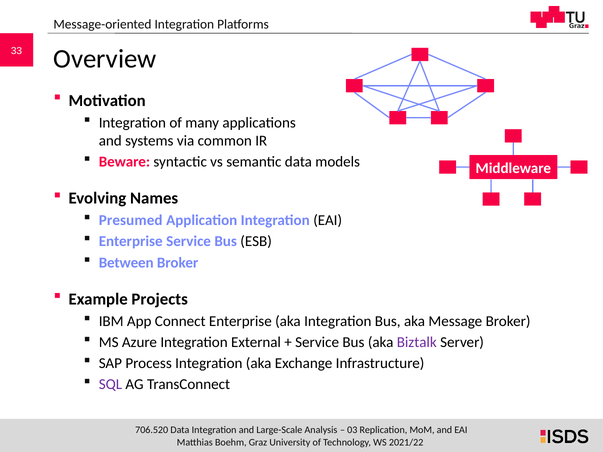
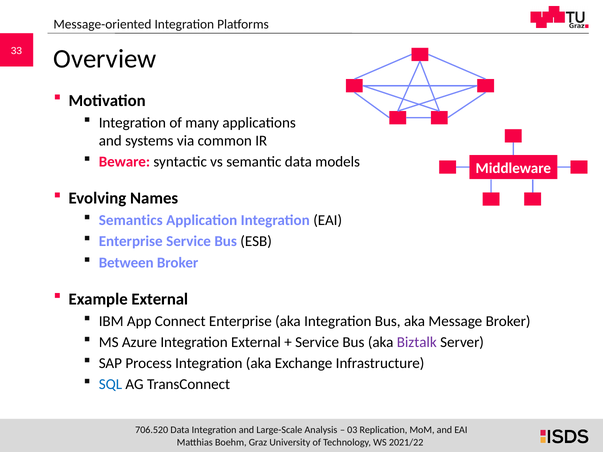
Presumed: Presumed -> Semantics (131, 220)
Example Projects: Projects -> External (160, 299)
SQL colour: purple -> blue (110, 385)
